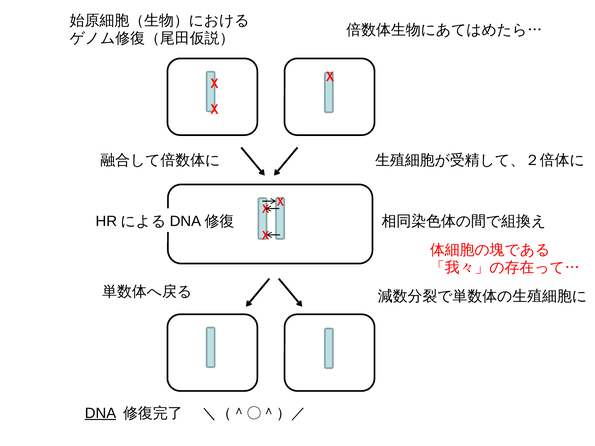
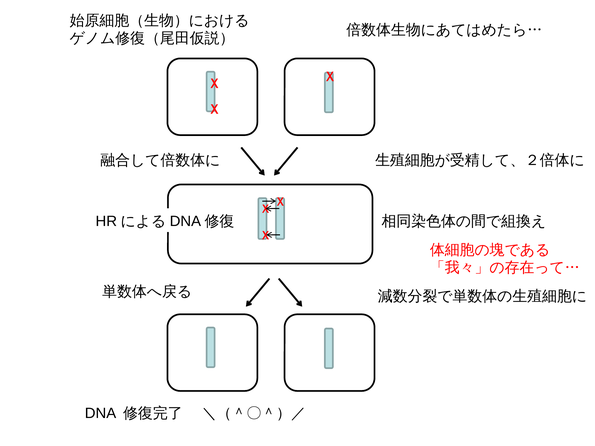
DNA underline: present -> none (100, 413)
